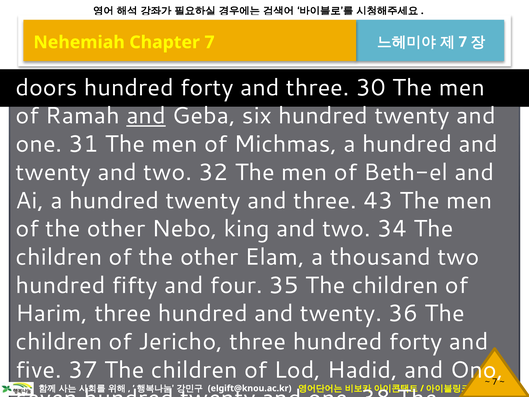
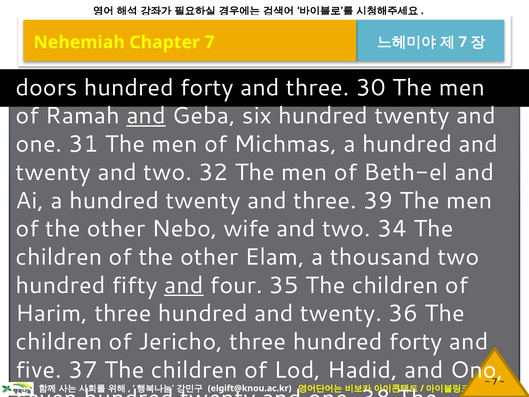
43: 43 -> 39 (378, 200)
king: king -> wife (247, 229)
and underline: none -> present (184, 285)
